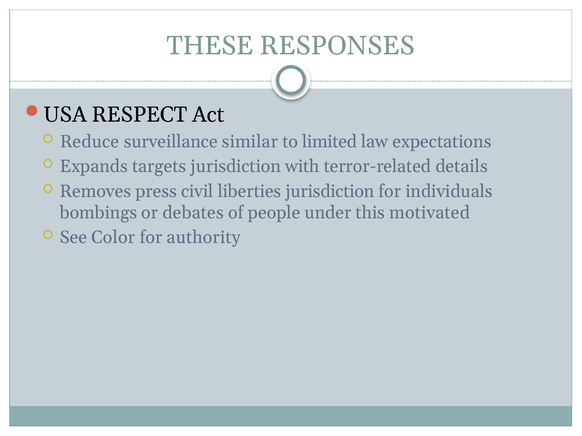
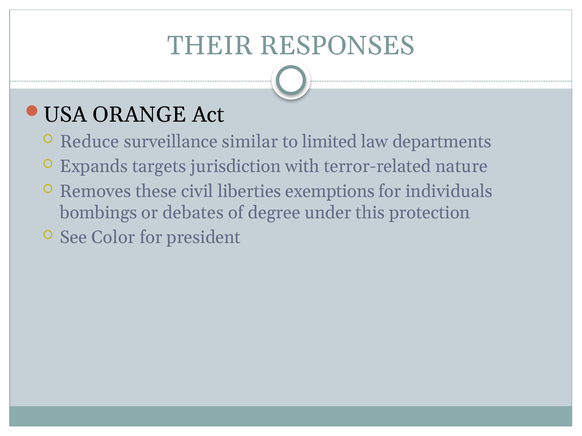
THESE: THESE -> THEIR (210, 46)
RESPECT: RESPECT -> ORANGE (139, 115)
expectations: expectations -> departments (442, 142)
details: details -> nature (462, 167)
press: press -> these (156, 192)
liberties jurisdiction: jurisdiction -> exemptions (330, 192)
people: people -> degree (274, 213)
motivated: motivated -> protection (430, 213)
authority: authority -> president (204, 238)
